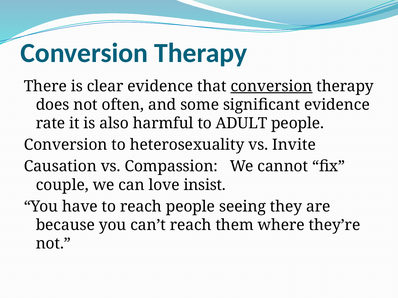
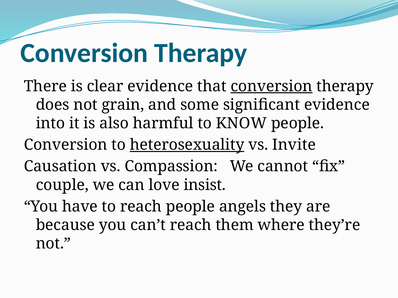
often: often -> grain (123, 105)
rate: rate -> into (50, 123)
ADULT: ADULT -> KNOW (241, 123)
heterosexuality underline: none -> present (187, 145)
seeing: seeing -> angels (243, 207)
